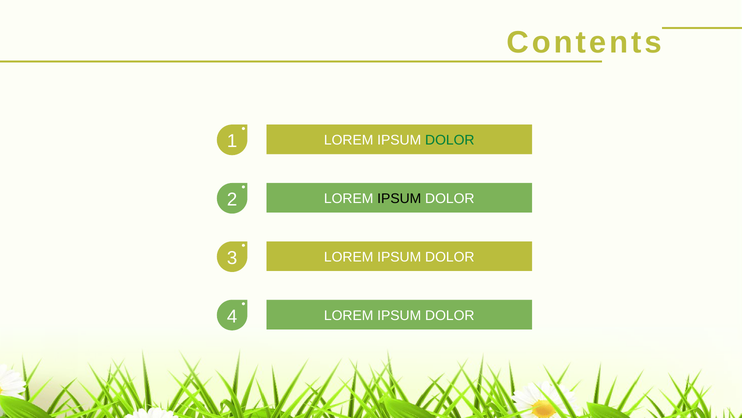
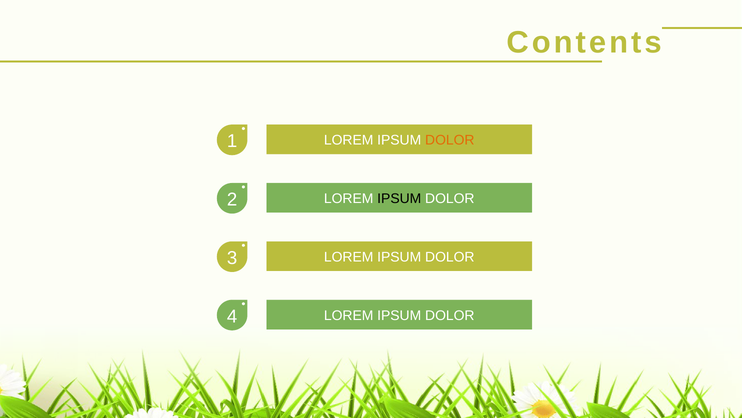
DOLOR colour: green -> orange (450, 140)
